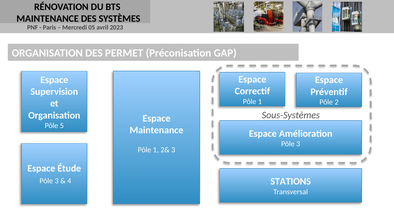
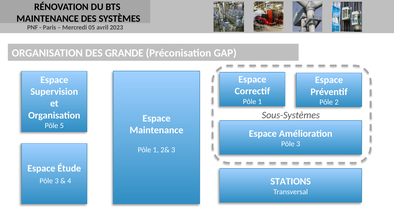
PERMET: PERMET -> GRANDE (124, 53)
